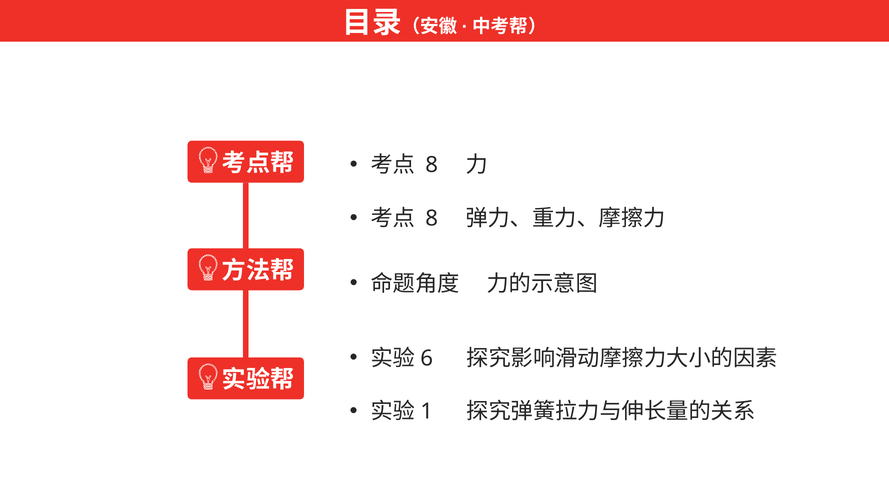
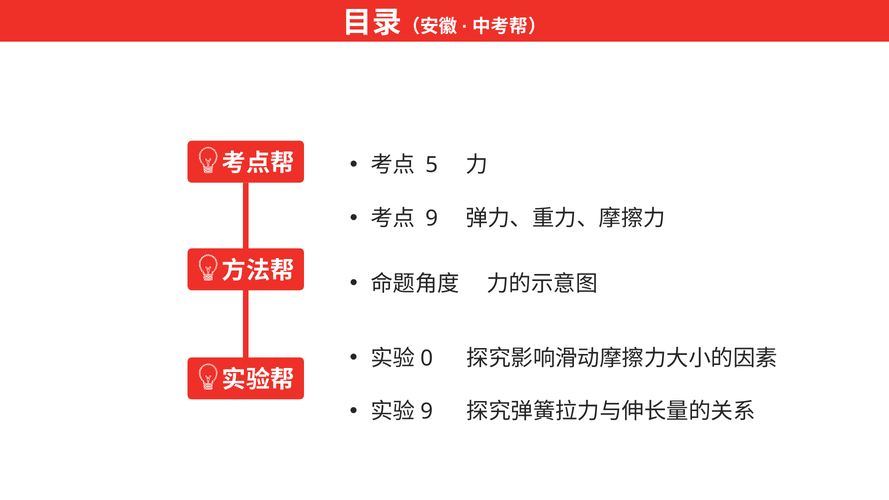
8: 8 -> 5 (432, 165)
8: 8 -> 9 (432, 218)
6: 6 -> 0 (427, 358)
1: 1 -> 9 (427, 412)
